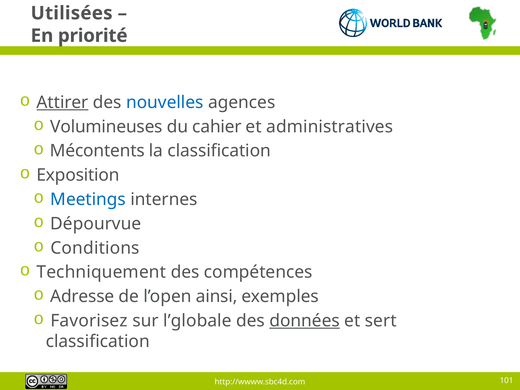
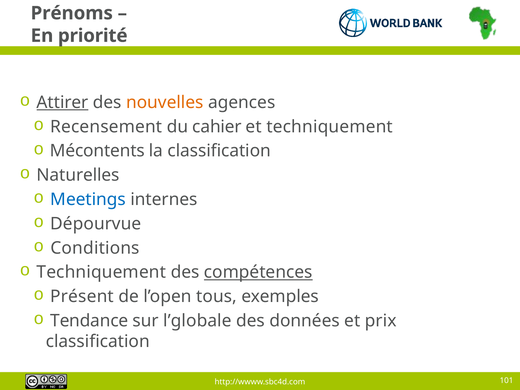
Utilisées: Utilisées -> Prénoms (72, 13)
nouvelles colour: blue -> orange (165, 102)
Volumineuses: Volumineuses -> Recensement (106, 127)
et administratives: administratives -> techniquement (330, 127)
Exposition: Exposition -> Naturelles (78, 175)
compétences underline: none -> present (258, 272)
Adresse: Adresse -> Présent (82, 296)
ainsi: ainsi -> tous (216, 296)
Favorisez: Favorisez -> Tendance (89, 321)
données underline: present -> none (305, 321)
sert: sert -> prix (381, 321)
